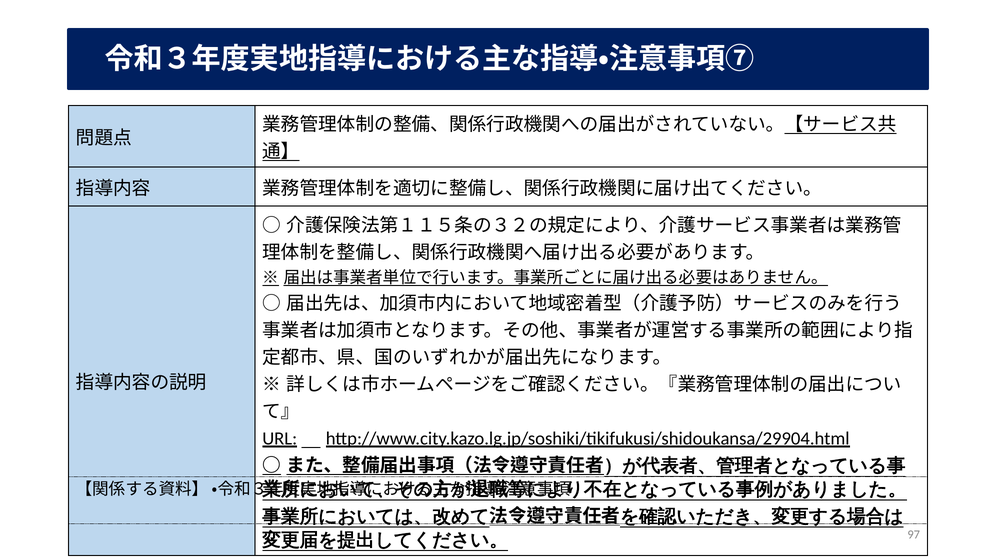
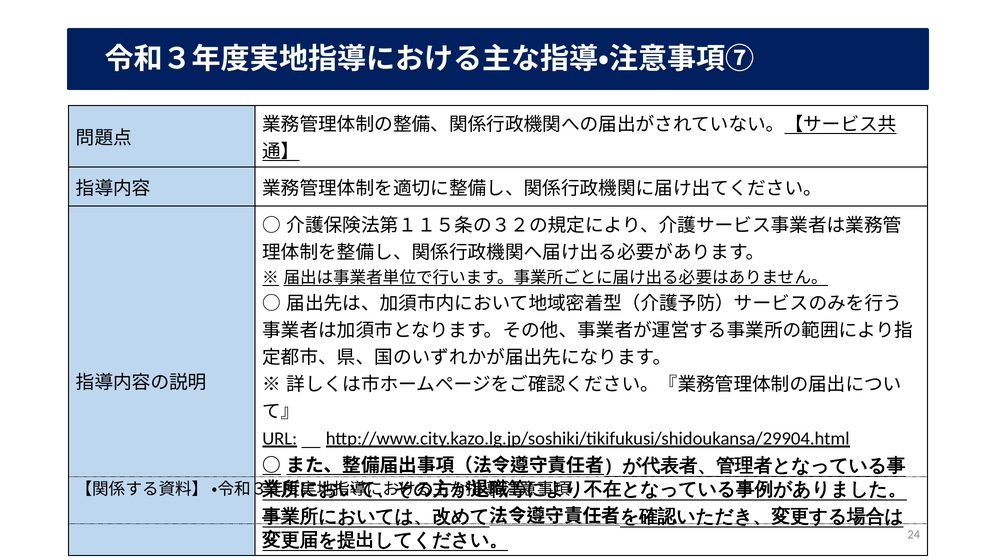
97: 97 -> 24 (914, 535)
